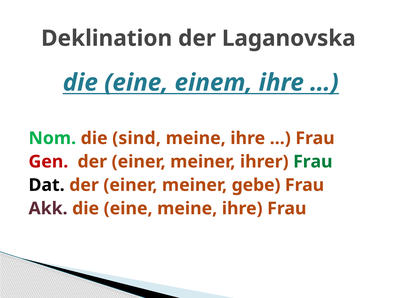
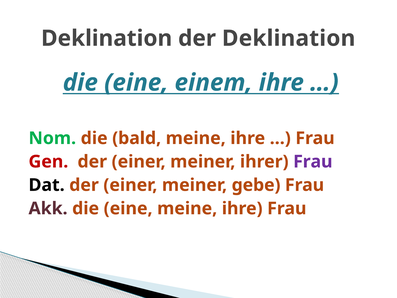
der Laganovska: Laganovska -> Deklination (289, 38)
sind: sind -> bald (137, 138)
Frau colour: green -> purple (313, 162)
